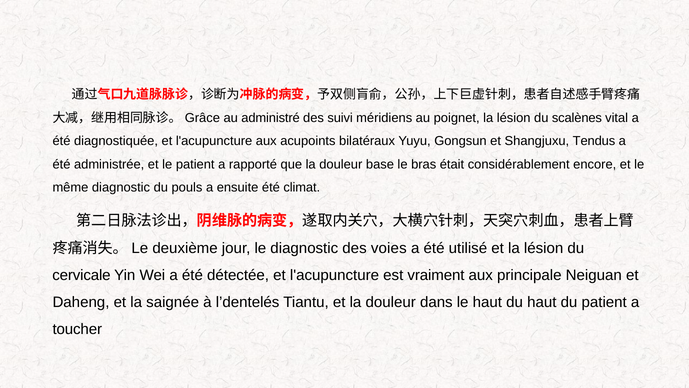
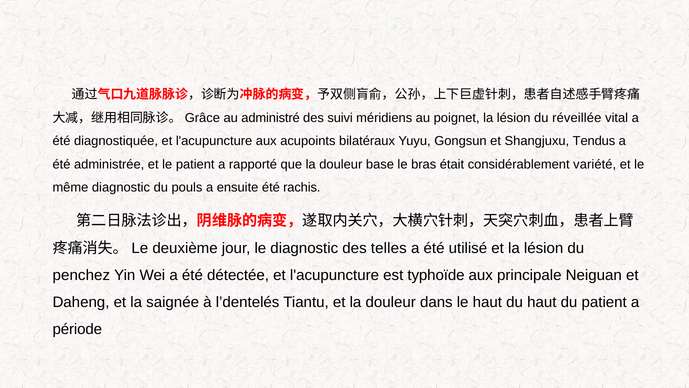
scalènes: scalènes -> réveillée (577, 118)
encore: encore -> variété (595, 164)
climat: climat -> rachis (302, 187)
voies: voies -> telles (389, 248)
cervicale: cervicale -> penchez (81, 275)
vraiment: vraiment -> typhoïde (436, 275)
toucher: toucher -> période (77, 329)
